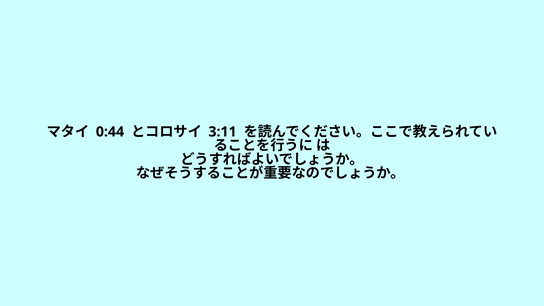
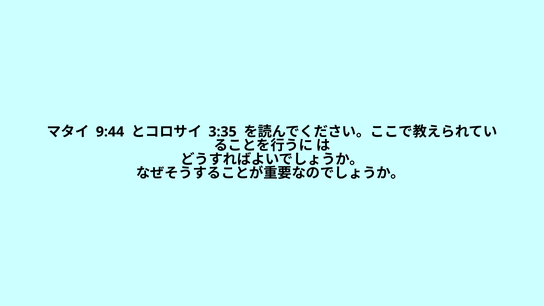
0:44: 0:44 -> 9:44 (110, 132)
3:11: 3:11 -> 3:35 (223, 132)
